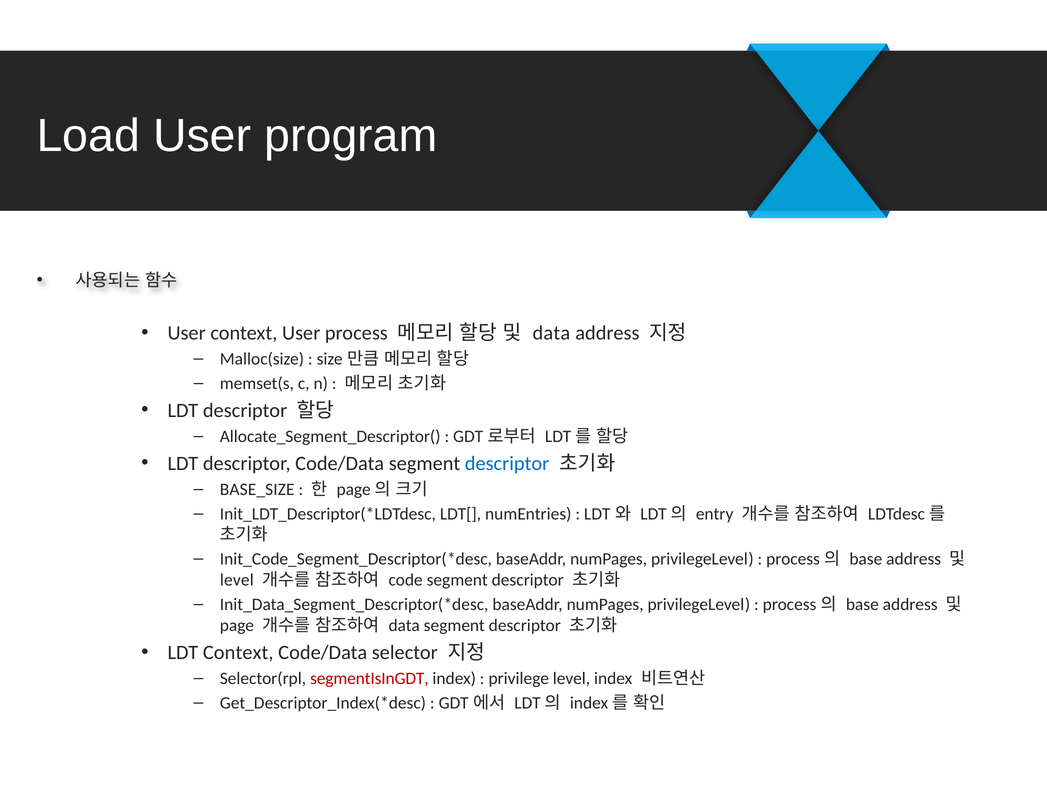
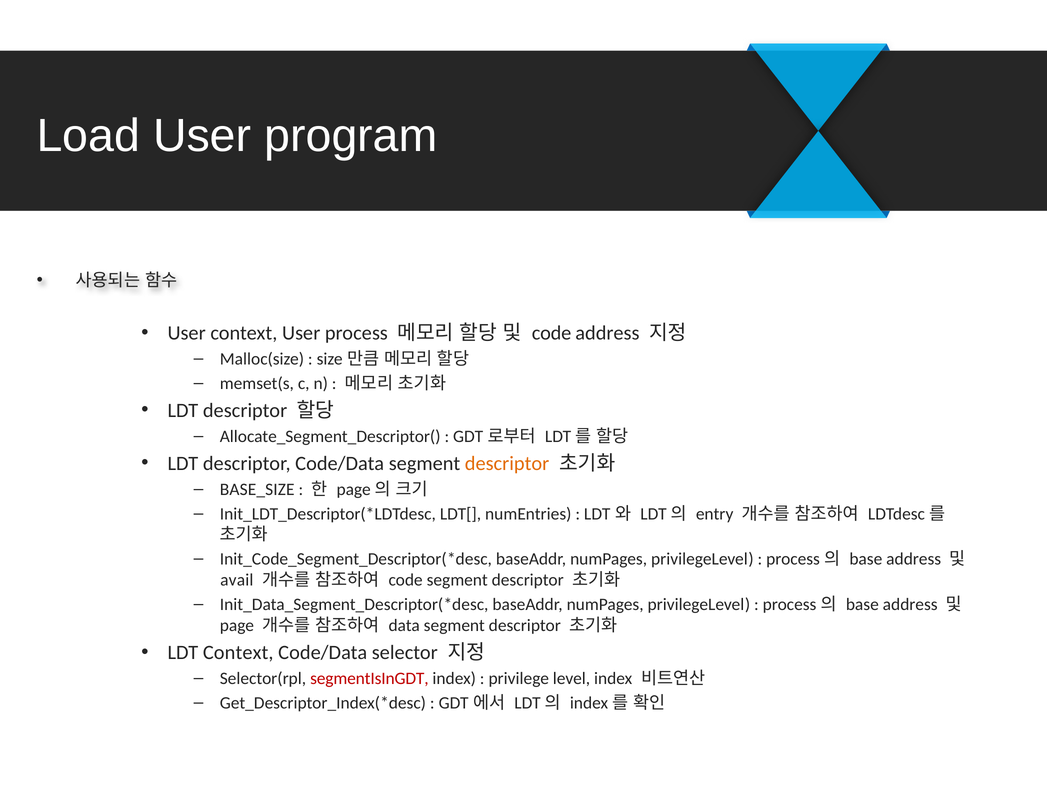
data: data -> code (552, 333)
descriptor colour: blue -> orange (507, 463)
level: level -> avail (237, 580)
